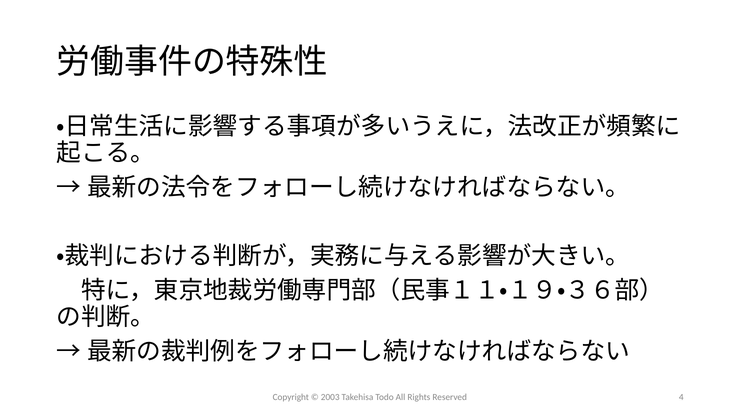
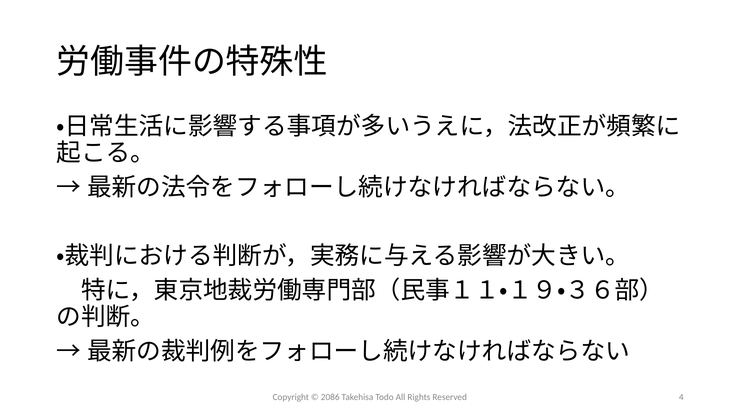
2003: 2003 -> 2086 (330, 398)
